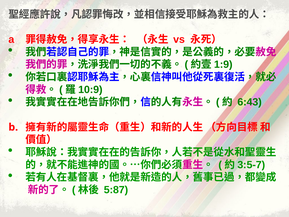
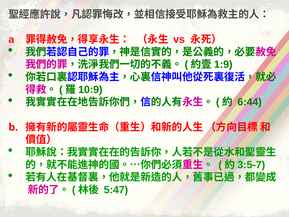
6:43: 6:43 -> 6:44 (250, 102)
5:87: 5:87 -> 5:47 (116, 190)
